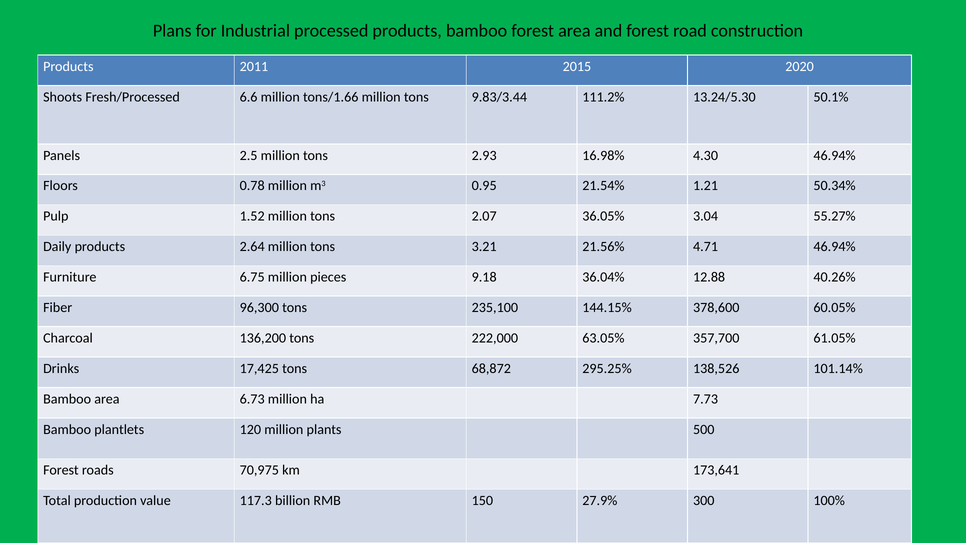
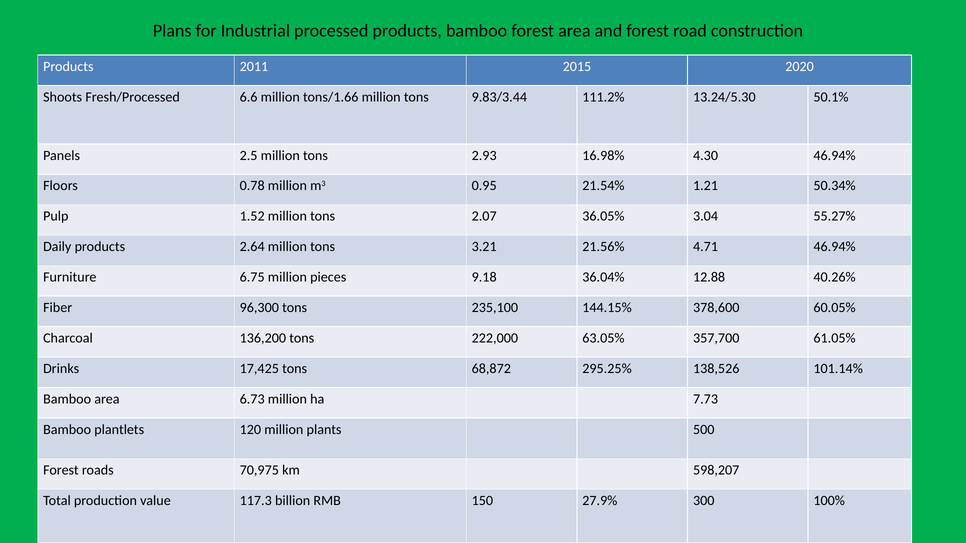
173,641: 173,641 -> 598,207 (716, 471)
